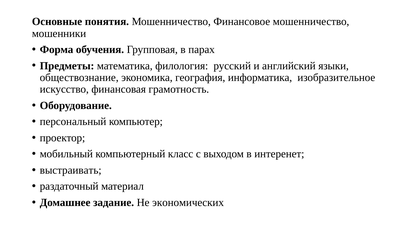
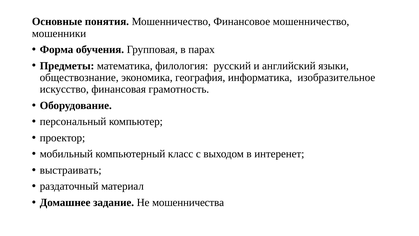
экономических: экономических -> мошенничества (188, 202)
